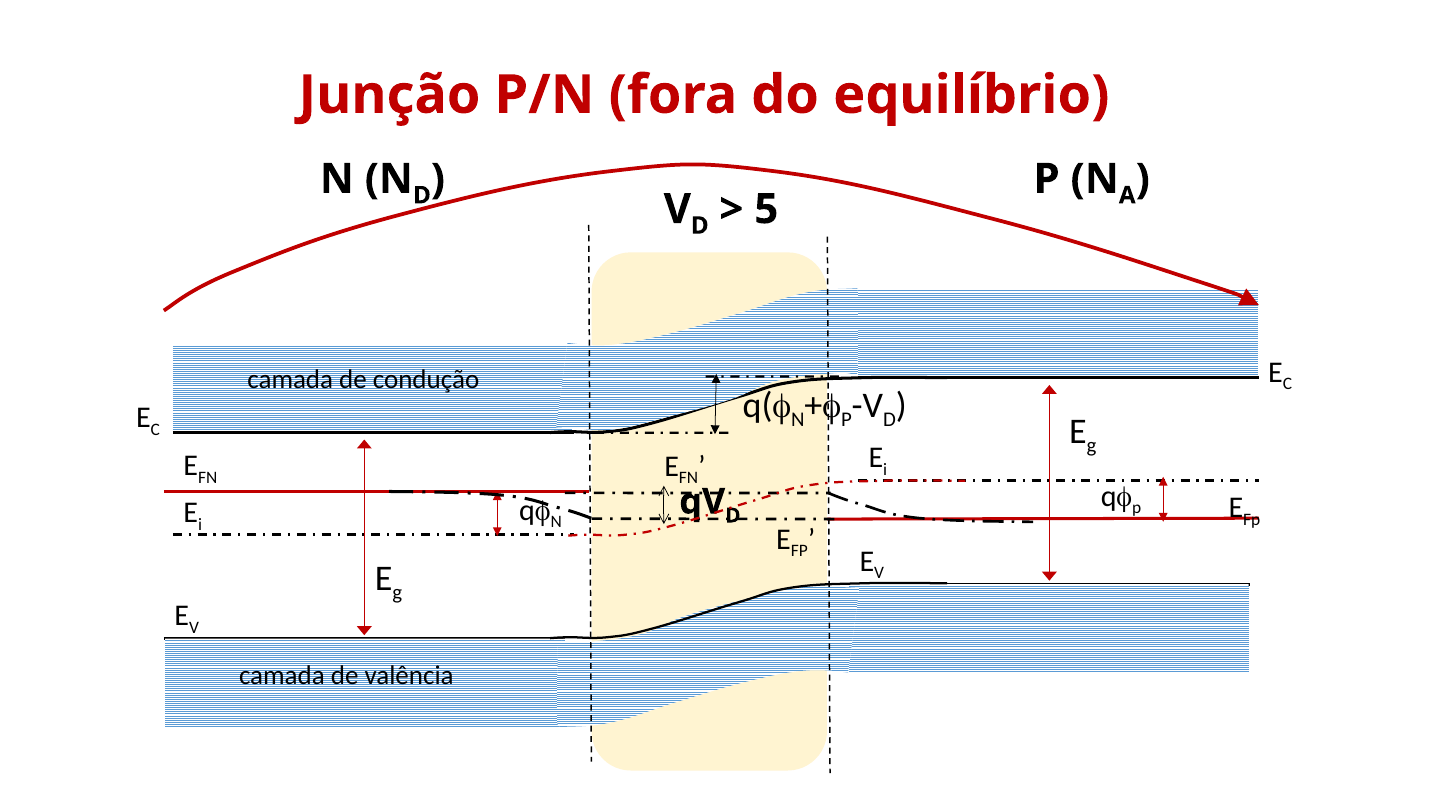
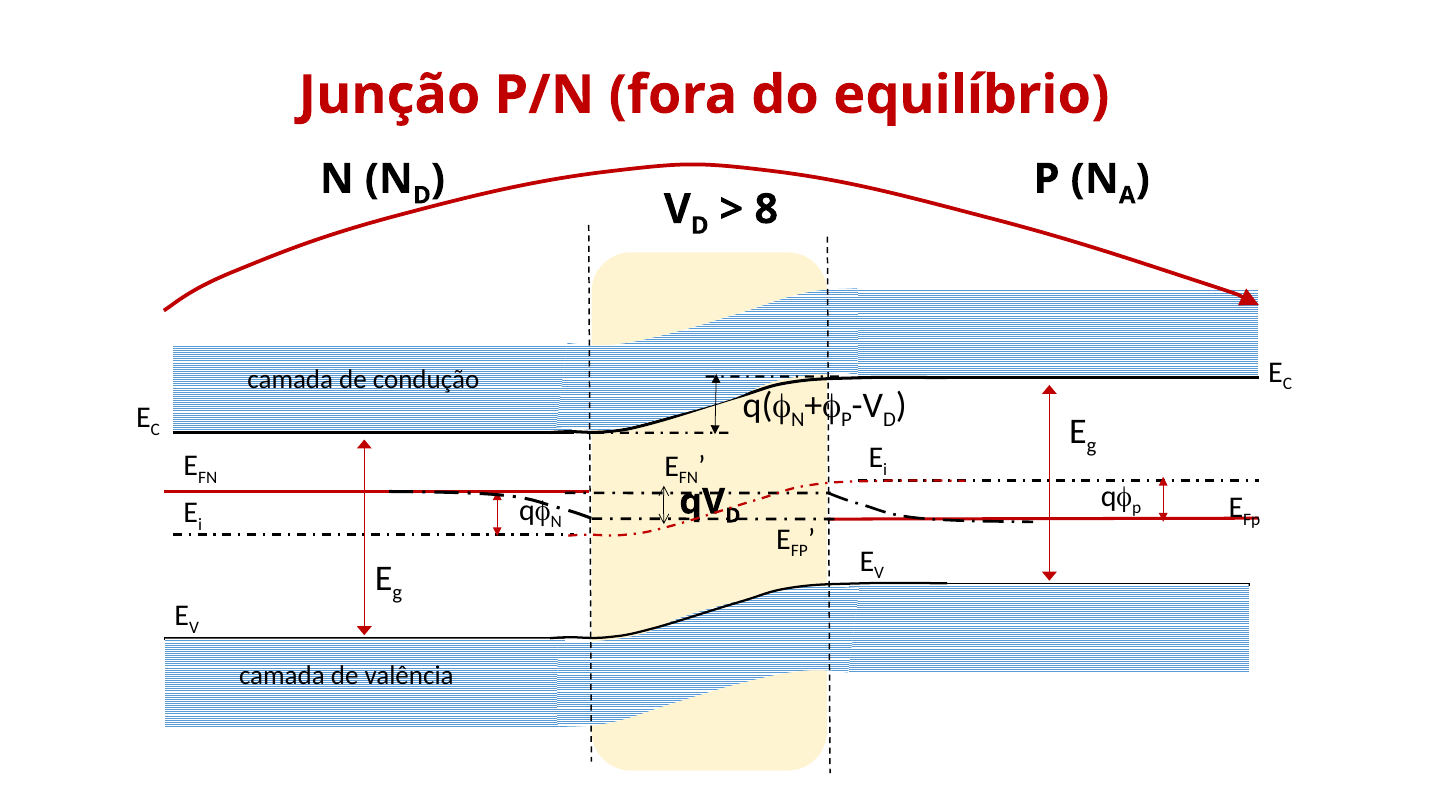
5: 5 -> 8 (766, 209)
